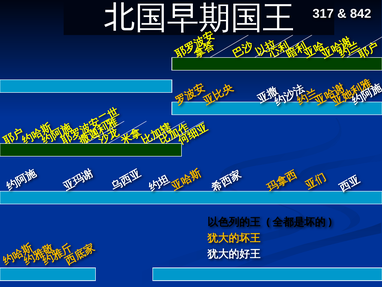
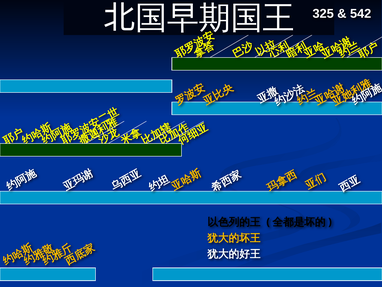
317: 317 -> 325 (323, 14)
842: 842 -> 542 (361, 14)
